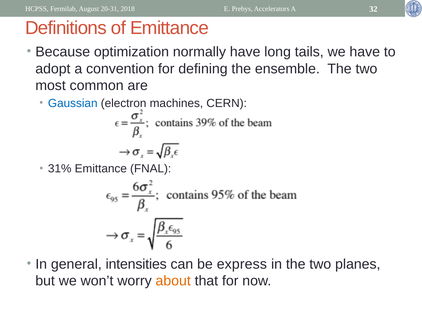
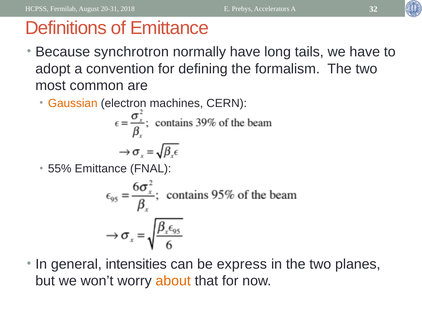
optimization: optimization -> synchrotron (131, 52)
ensemble: ensemble -> formalism (287, 69)
Gaussian colour: blue -> orange (73, 103)
31%: 31% -> 55% (60, 169)
